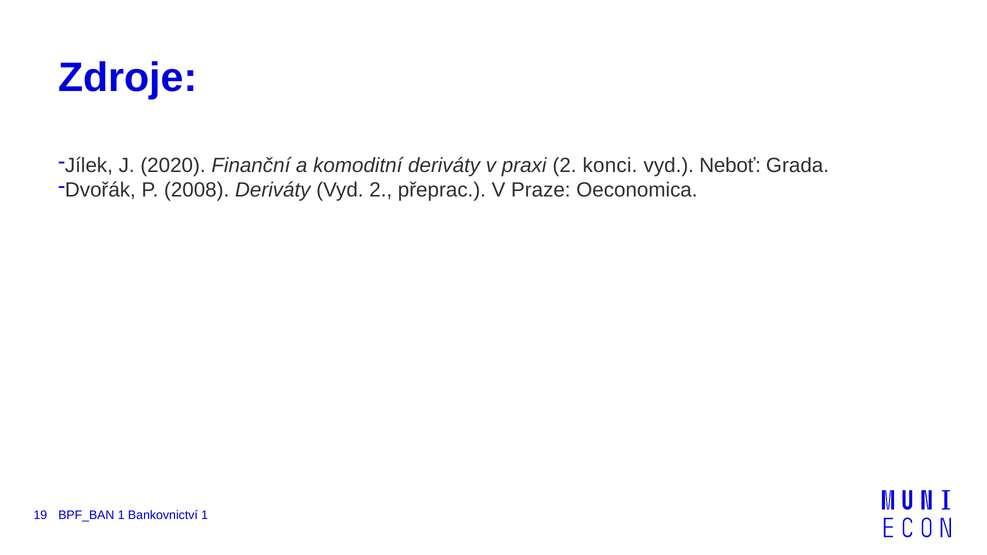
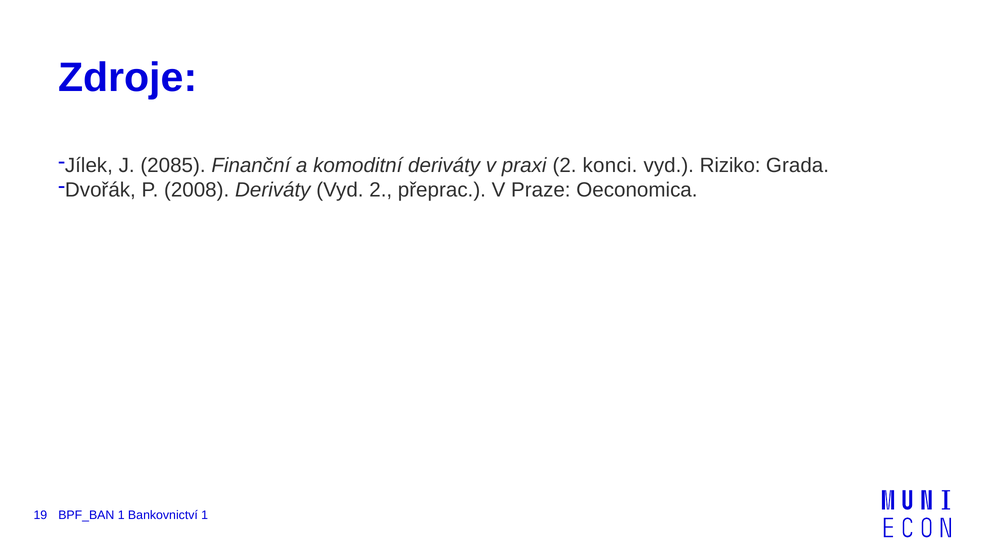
2020: 2020 -> 2085 (173, 165)
Neboť: Neboť -> Riziko (730, 165)
